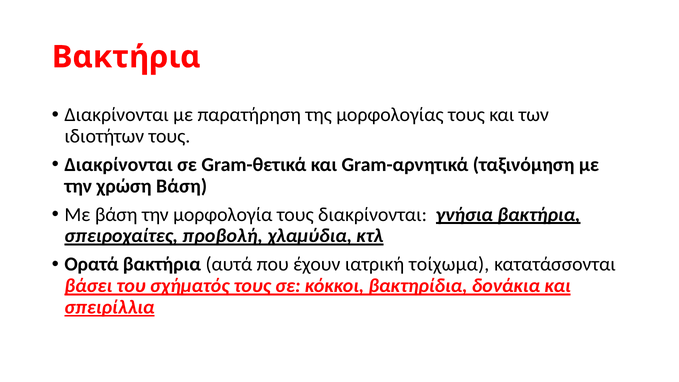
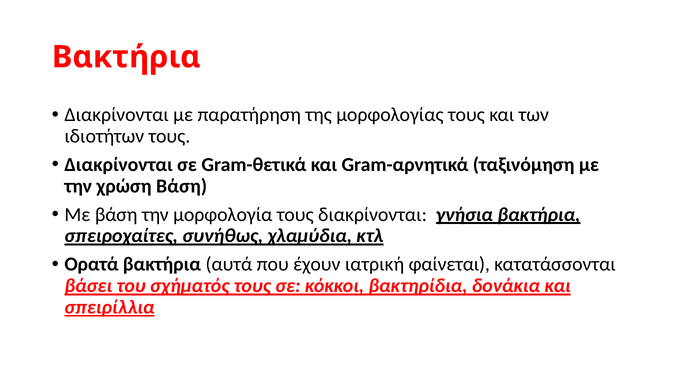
προβολή: προβολή -> συνήθως (223, 236)
τοίχωμα: τοίχωμα -> φαίνεται (449, 264)
